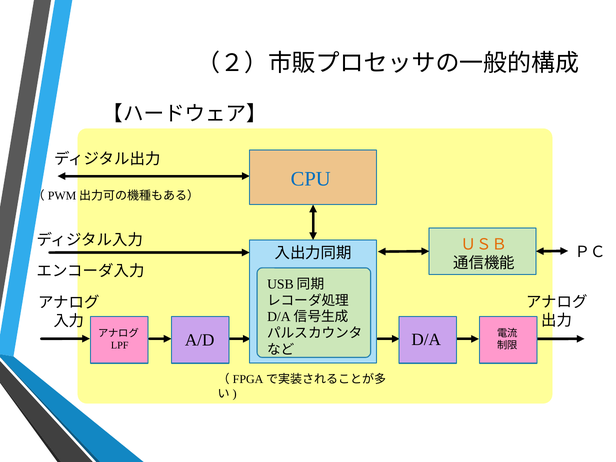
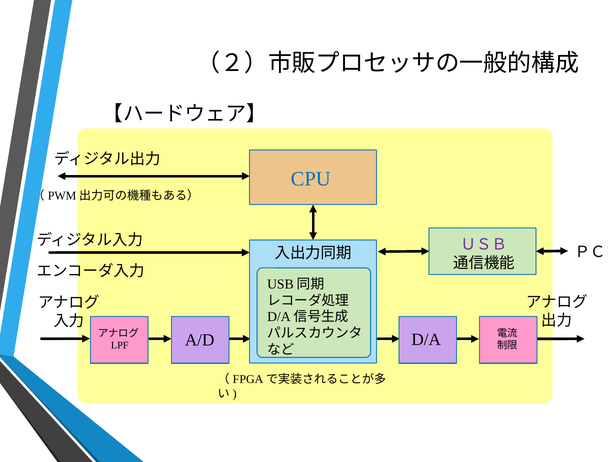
ＵＳＢ colour: orange -> purple (484, 245)
